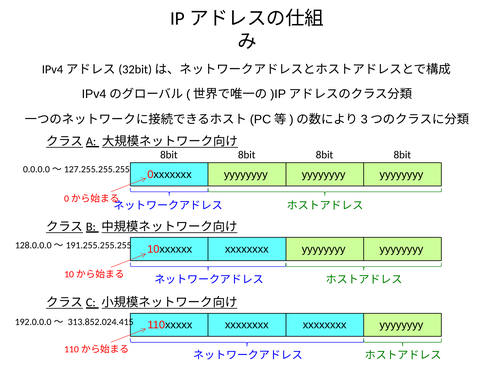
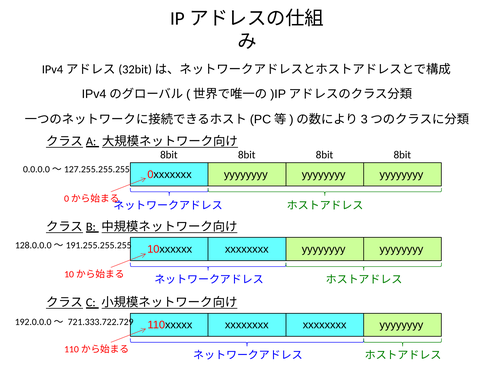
313.852.024.415: 313.852.024.415 -> 721.333.722.729 (101, 322)
